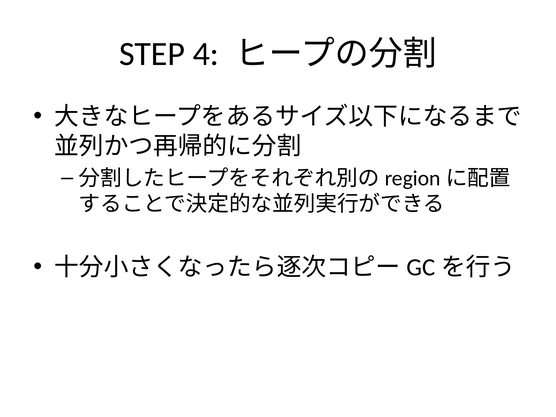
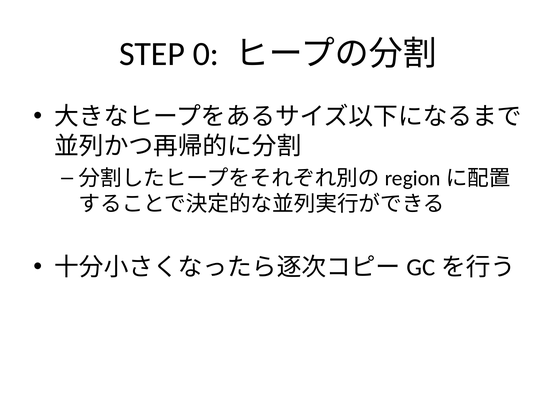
4: 4 -> 0 (206, 54)
